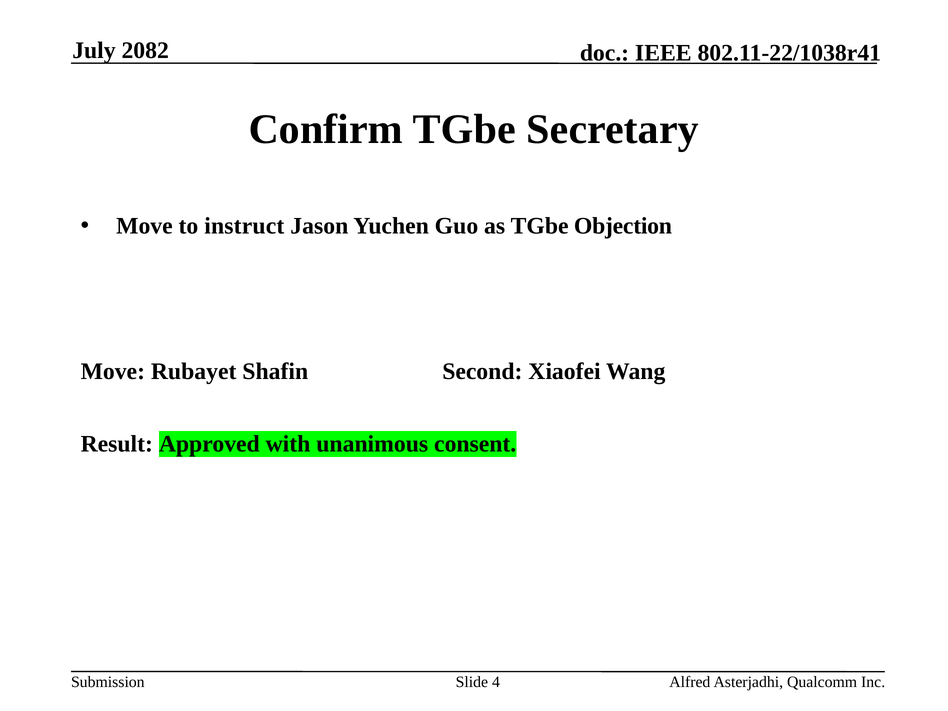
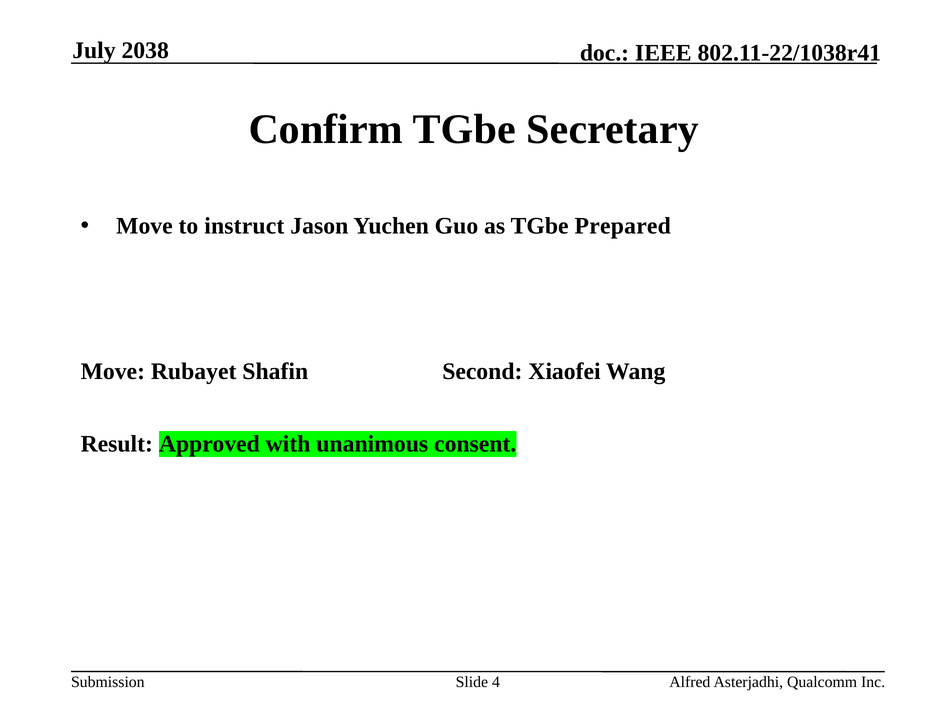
2082: 2082 -> 2038 (145, 50)
Objection: Objection -> Prepared (623, 226)
